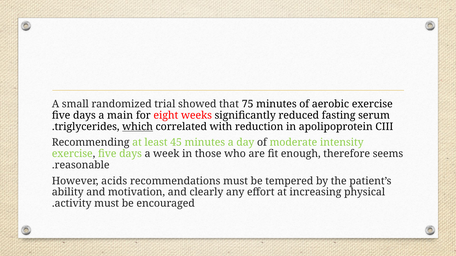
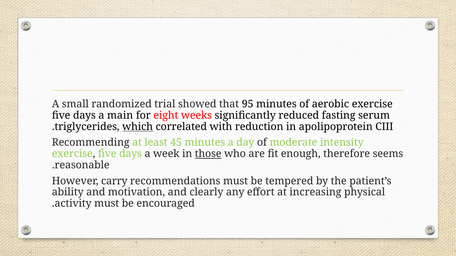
75: 75 -> 95 (248, 104)
those underline: none -> present (208, 154)
acids: acids -> carry (114, 181)
